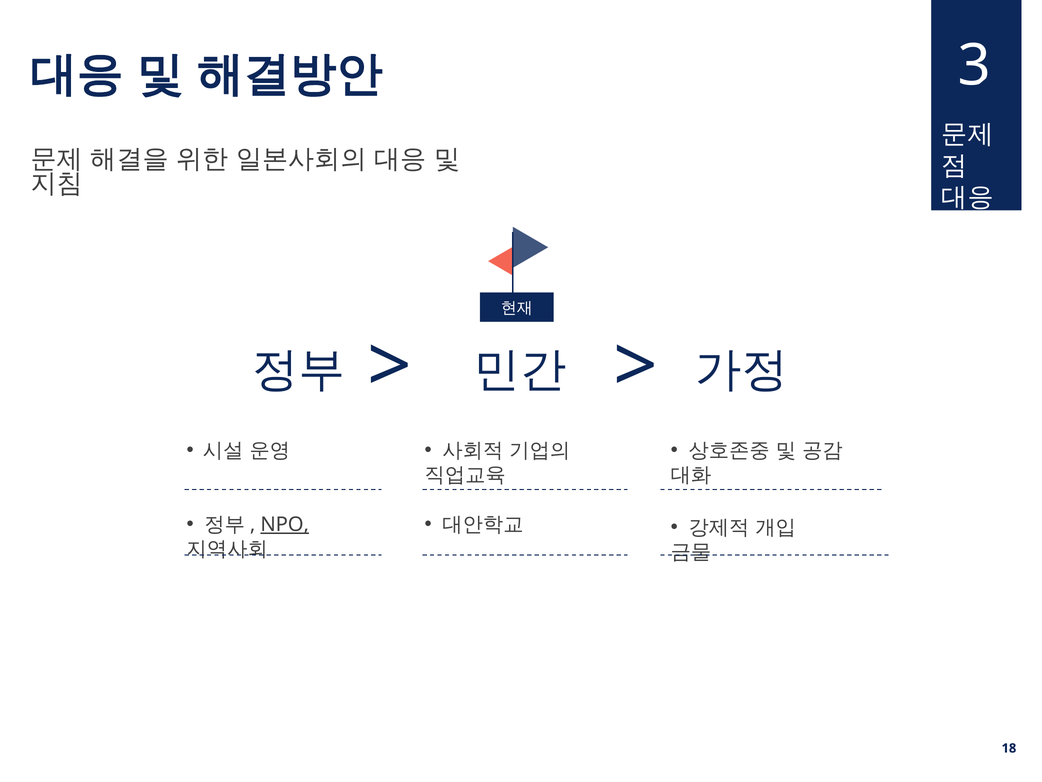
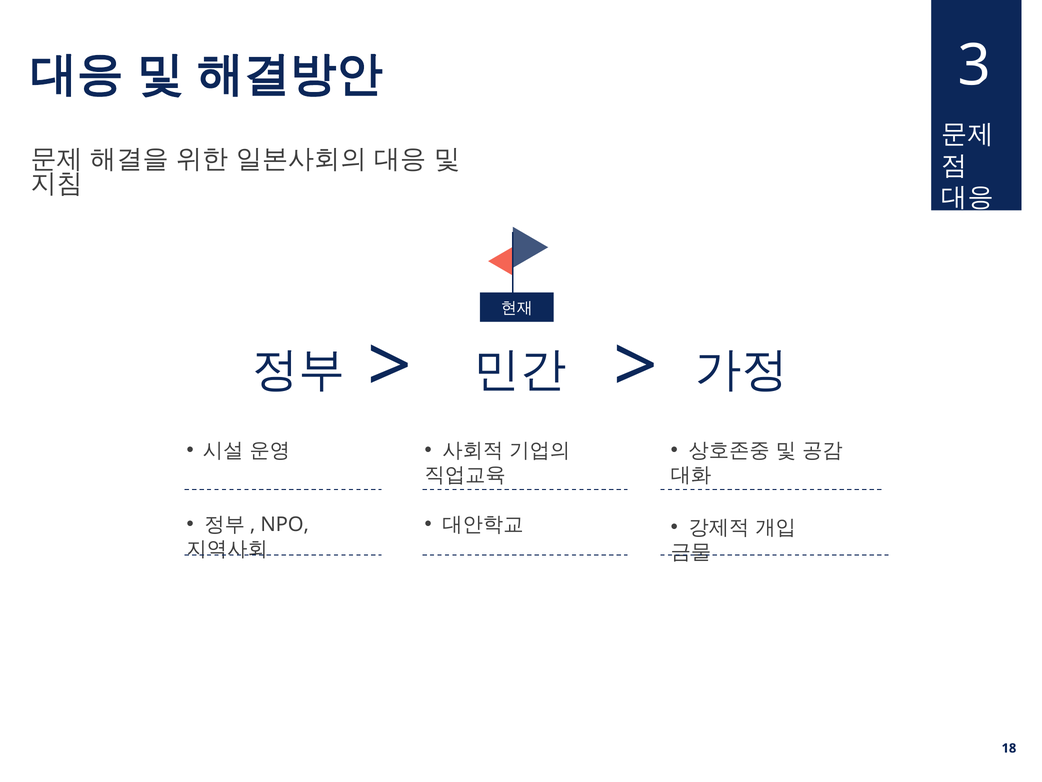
NPO underline: present -> none (285, 524)
